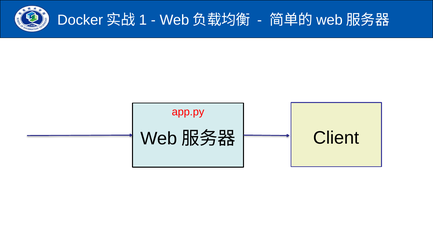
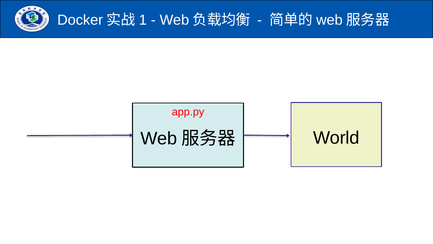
Client: Client -> World (336, 138)
